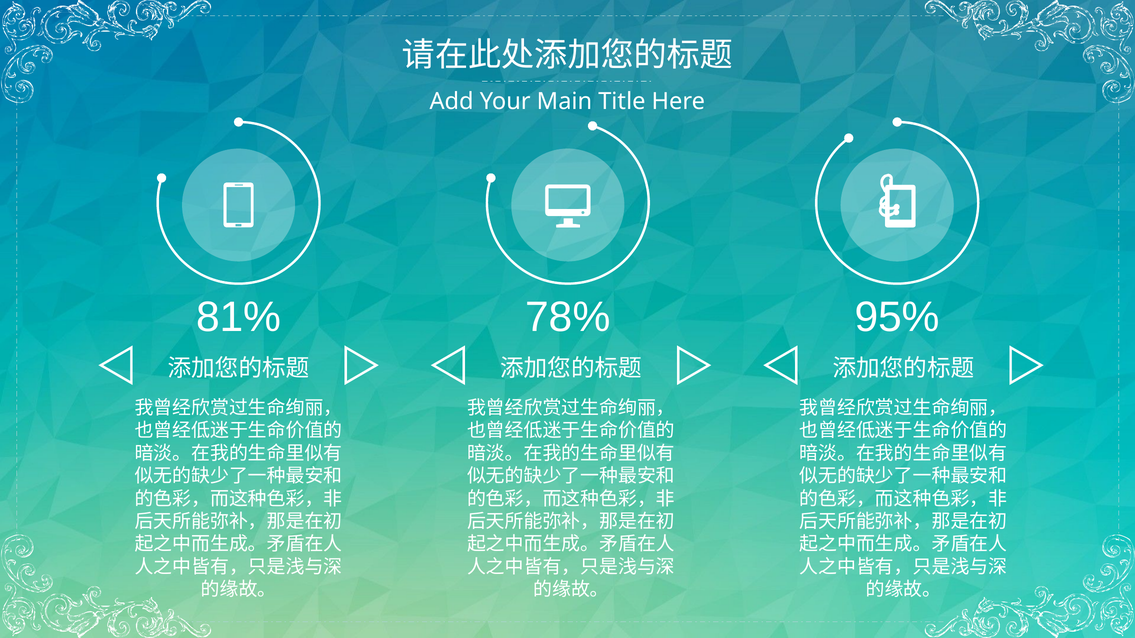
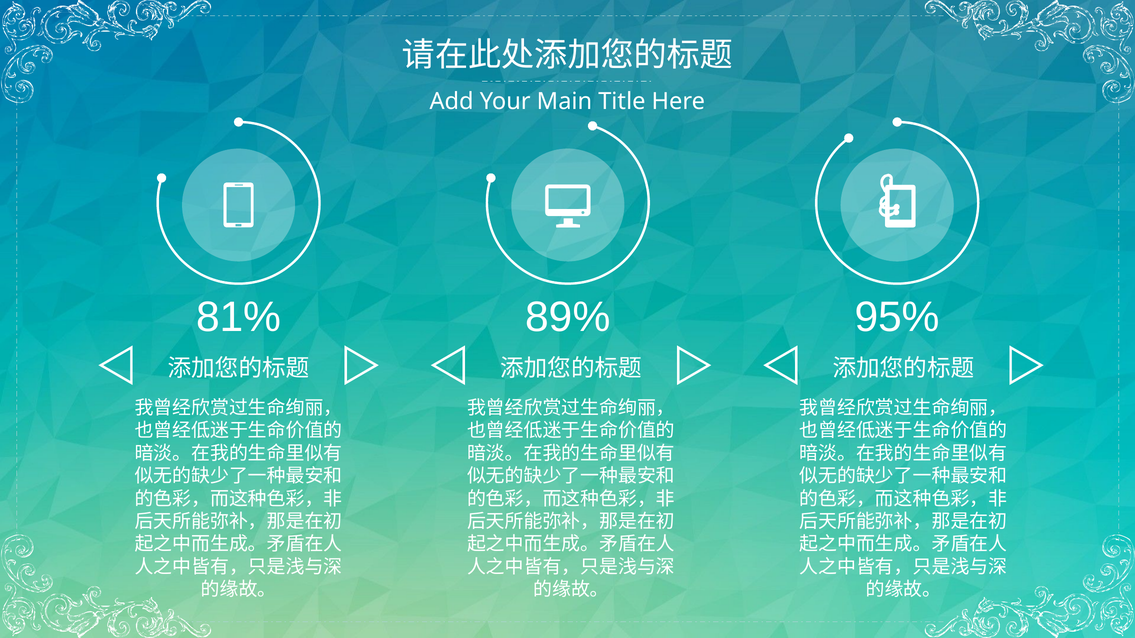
78%: 78% -> 89% (568, 318)
